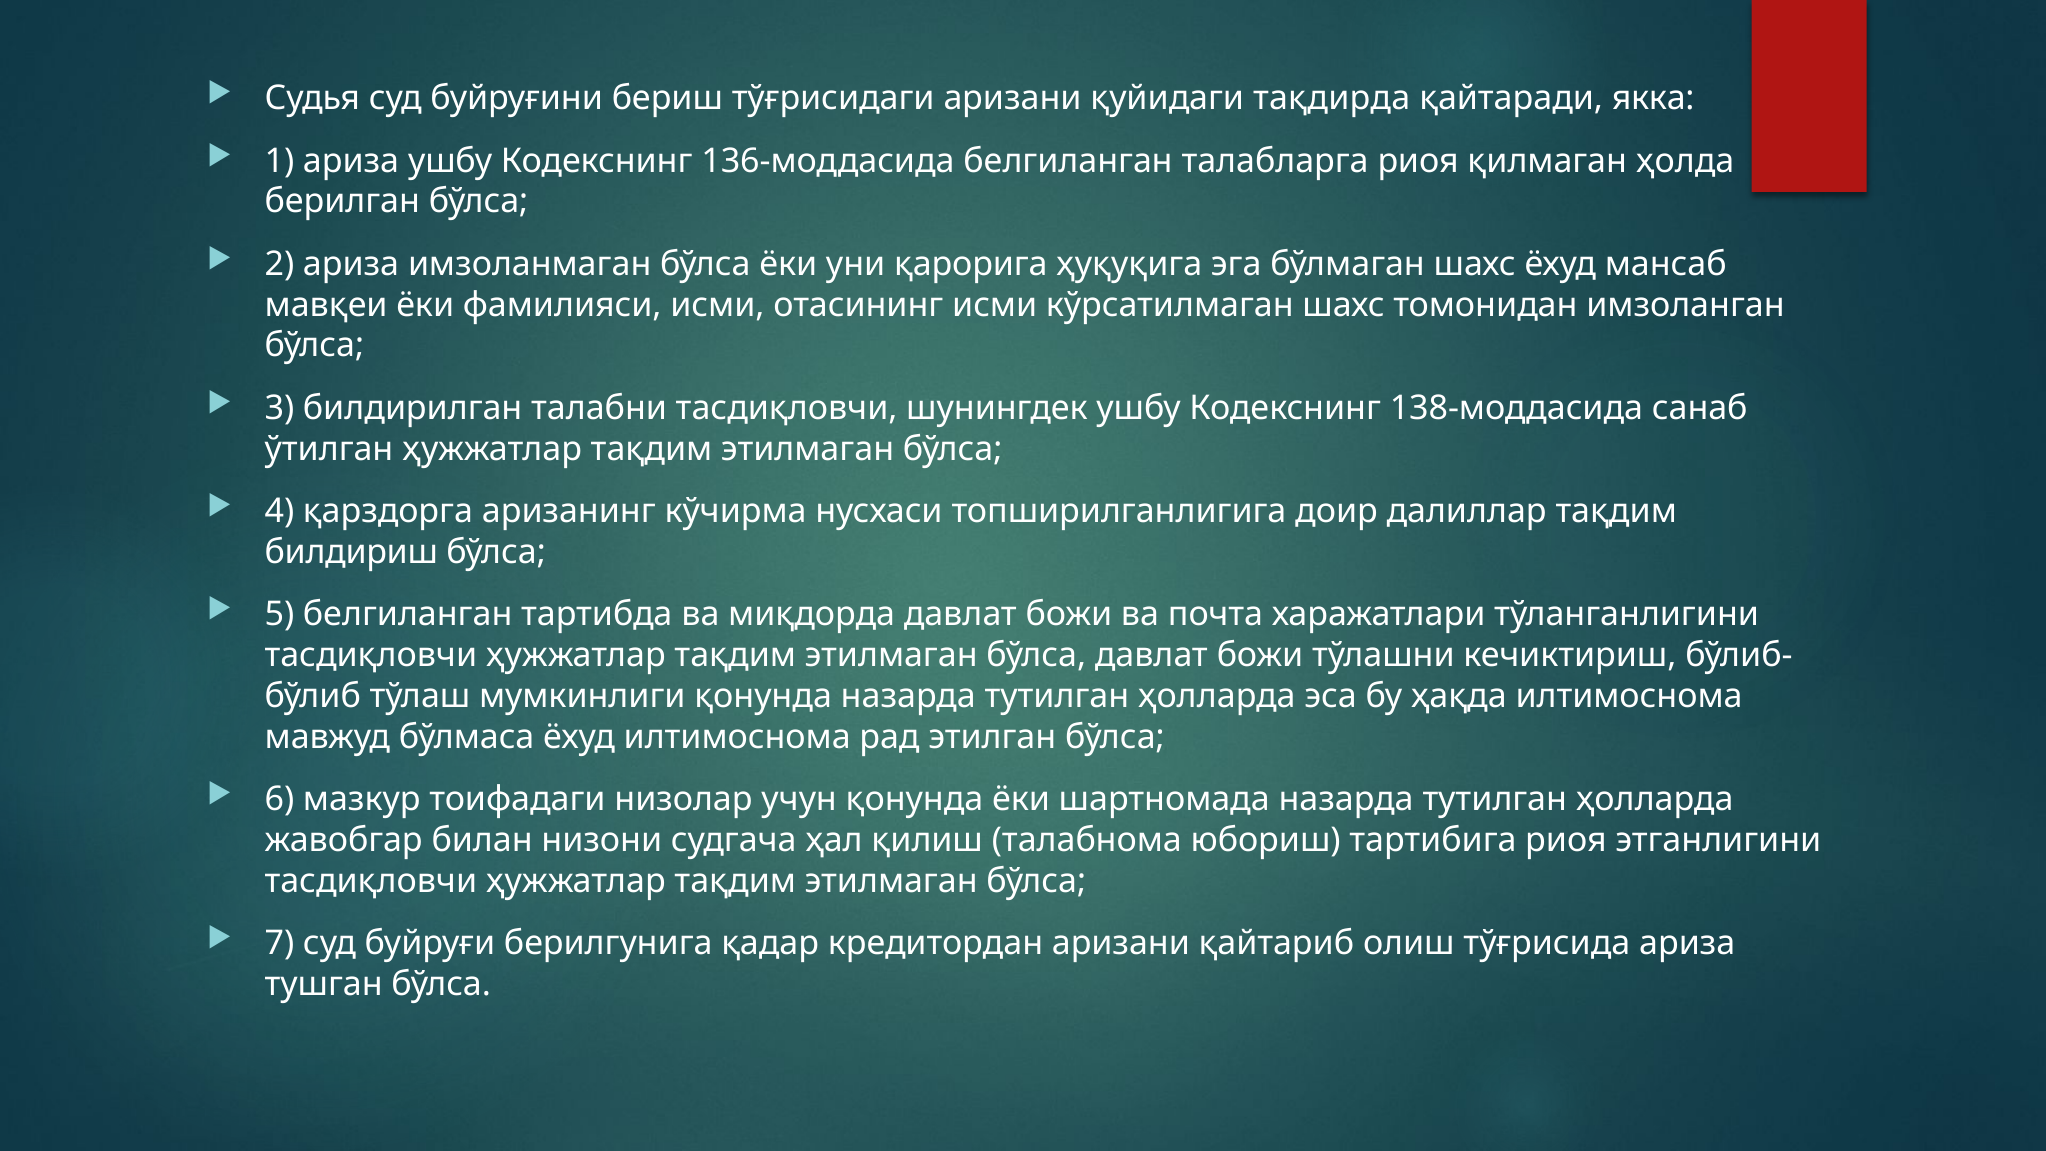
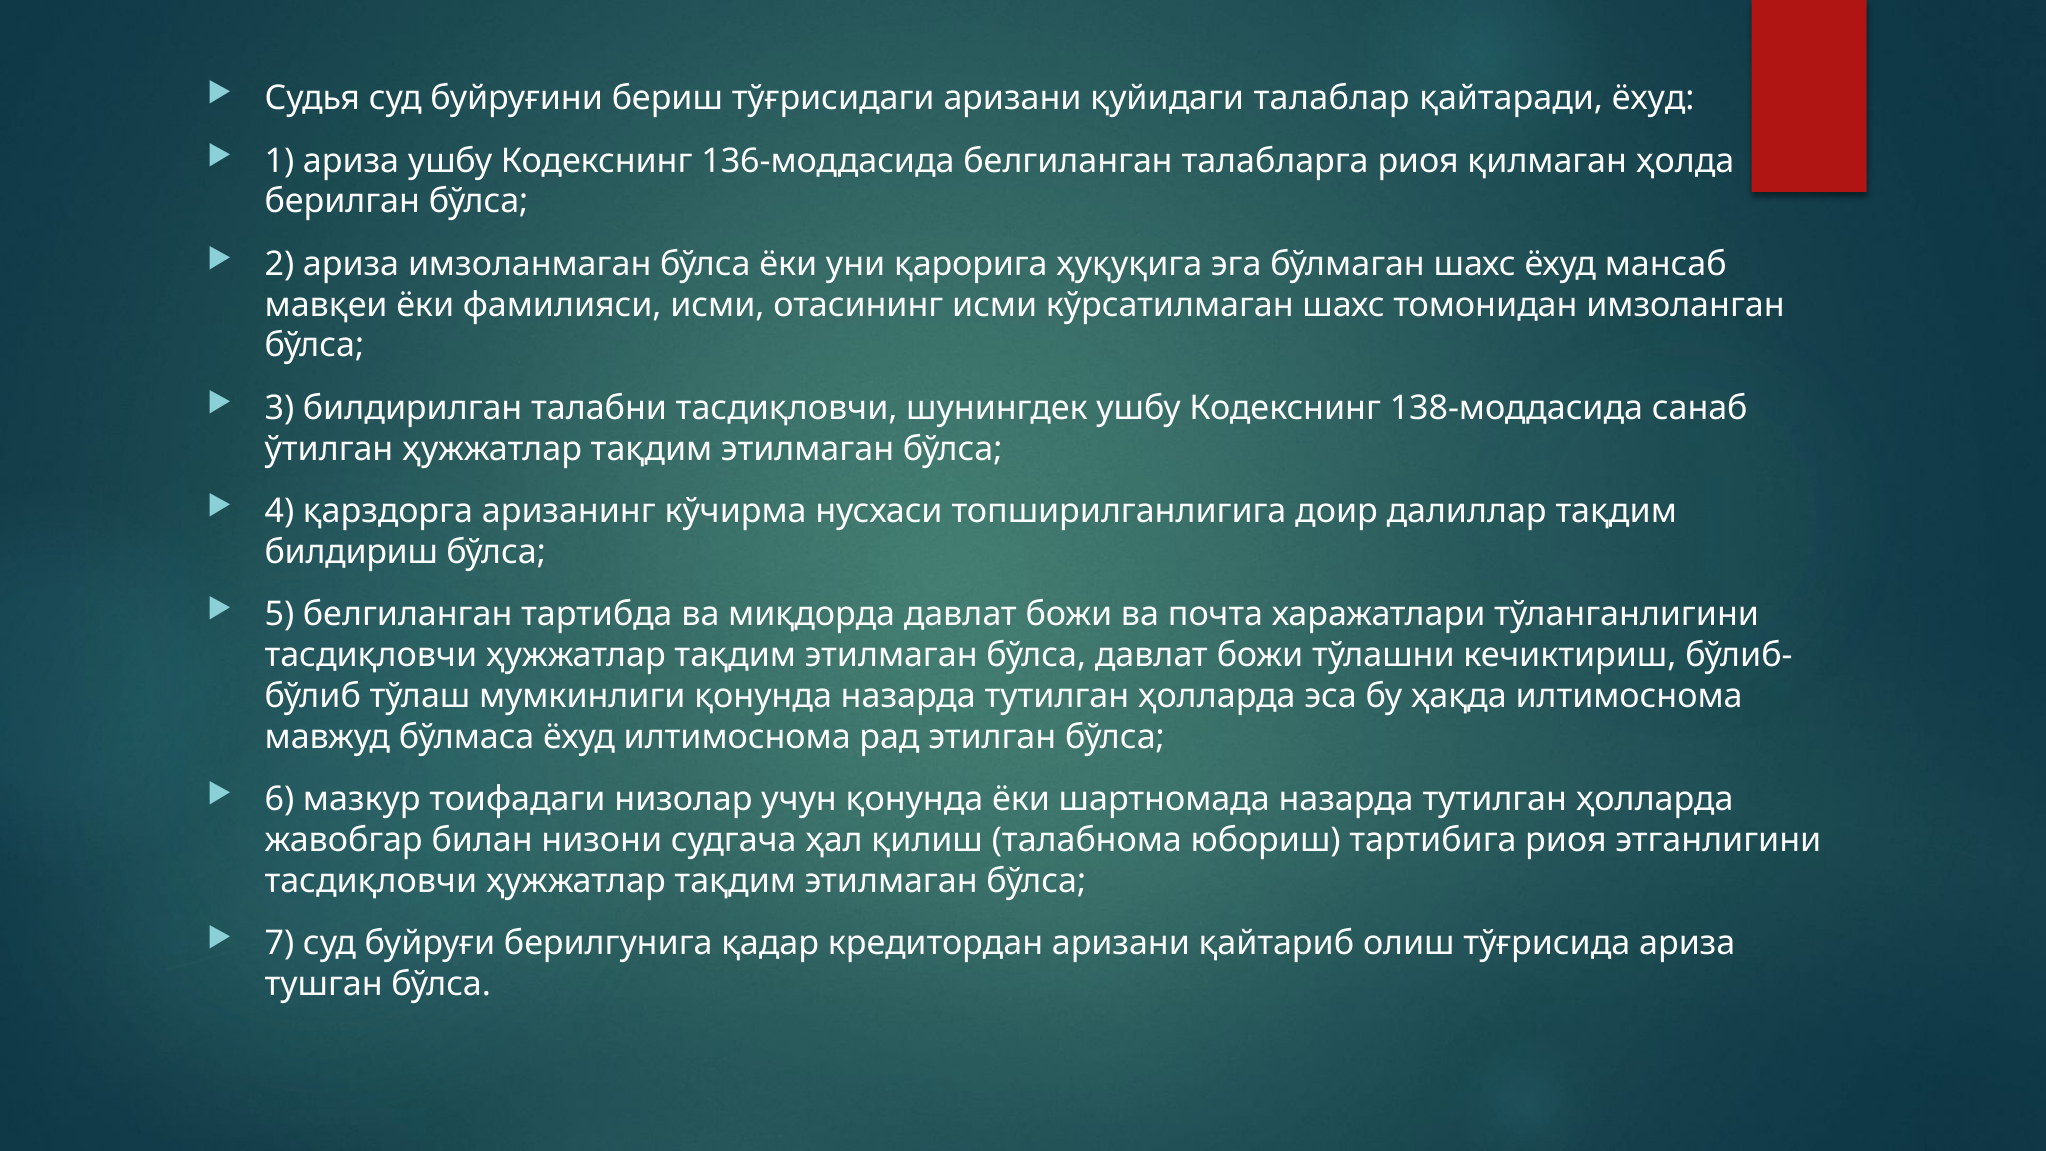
тақдирда: тақдирда -> талаблар (1332, 99)
қайтаради якка: якка -> ёхуд (1653, 99)
